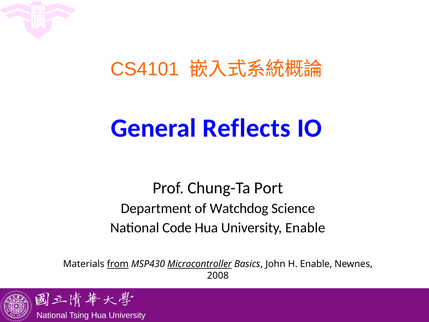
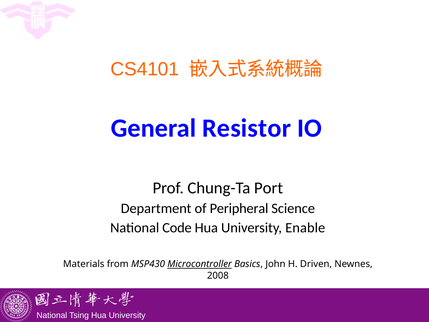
Reflects: Reflects -> Resistor (247, 128)
Watchdog: Watchdog -> Peripheral (239, 208)
from underline: present -> none (118, 264)
H Enable: Enable -> Driven (316, 264)
